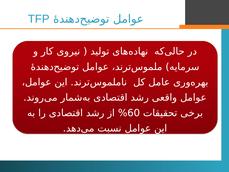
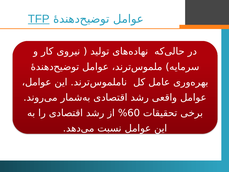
TFP underline: none -> present (39, 19)
